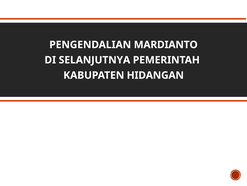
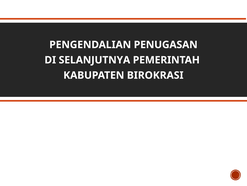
MARDIANTO: MARDIANTO -> PENUGASAN (166, 45)
HIDANGAN: HIDANGAN -> BIROKRASI (155, 75)
